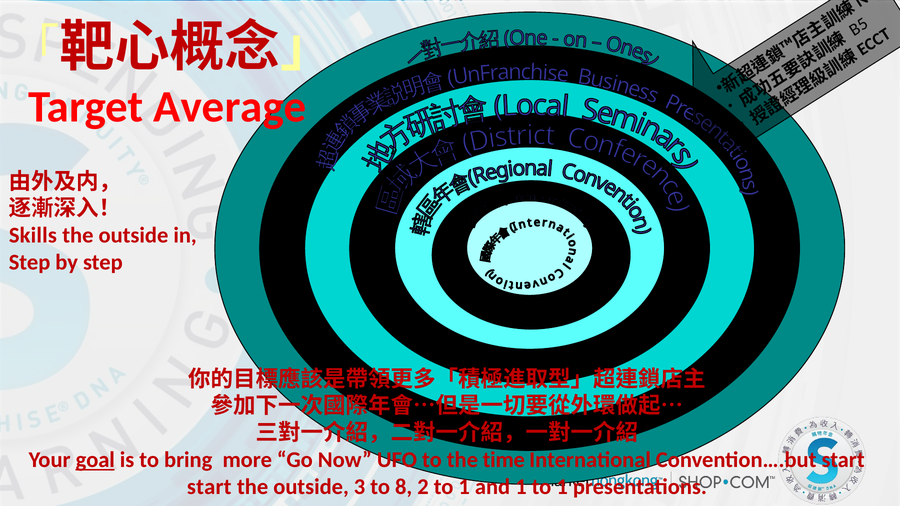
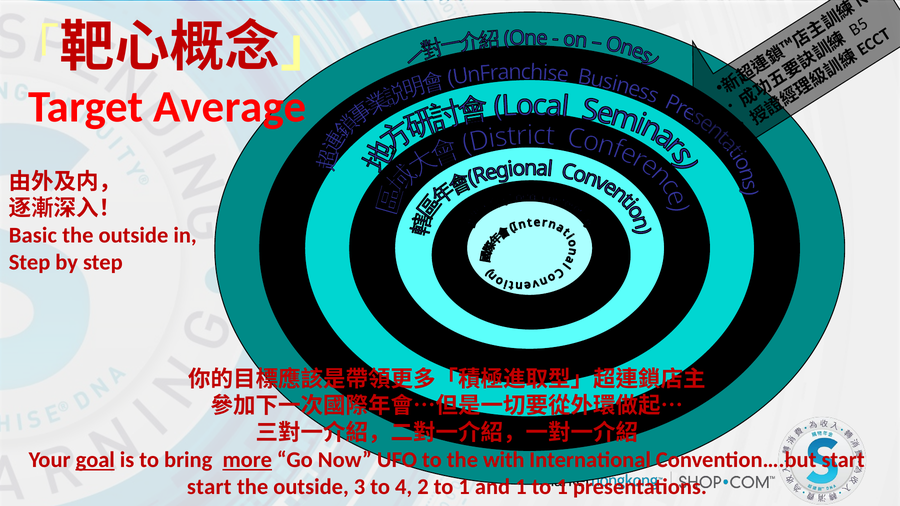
Skills: Skills -> Basic (33, 236)
more underline: none -> present (247, 460)
time: time -> with (504, 460)
8: 8 -> 4 (404, 487)
